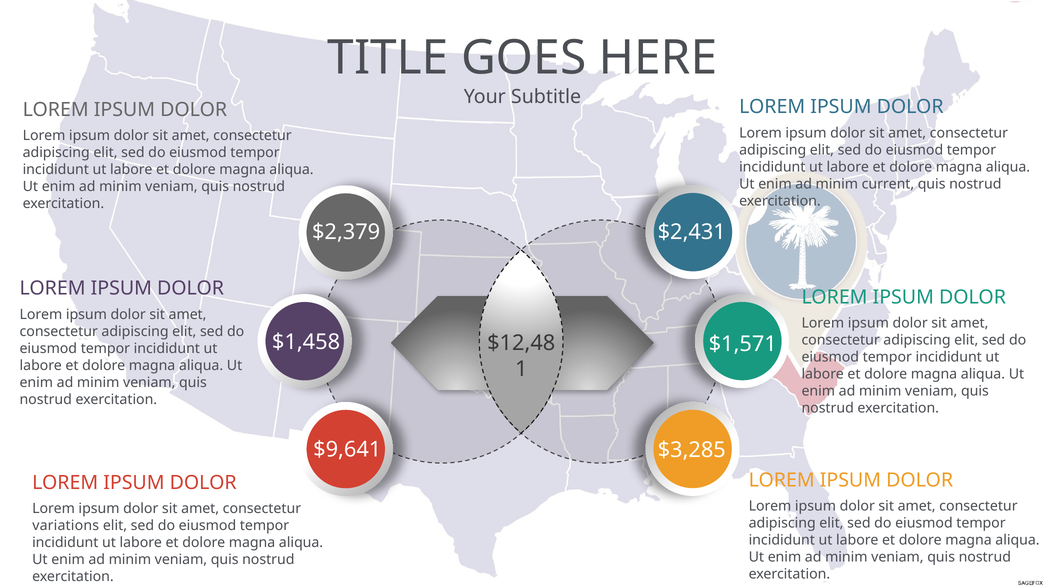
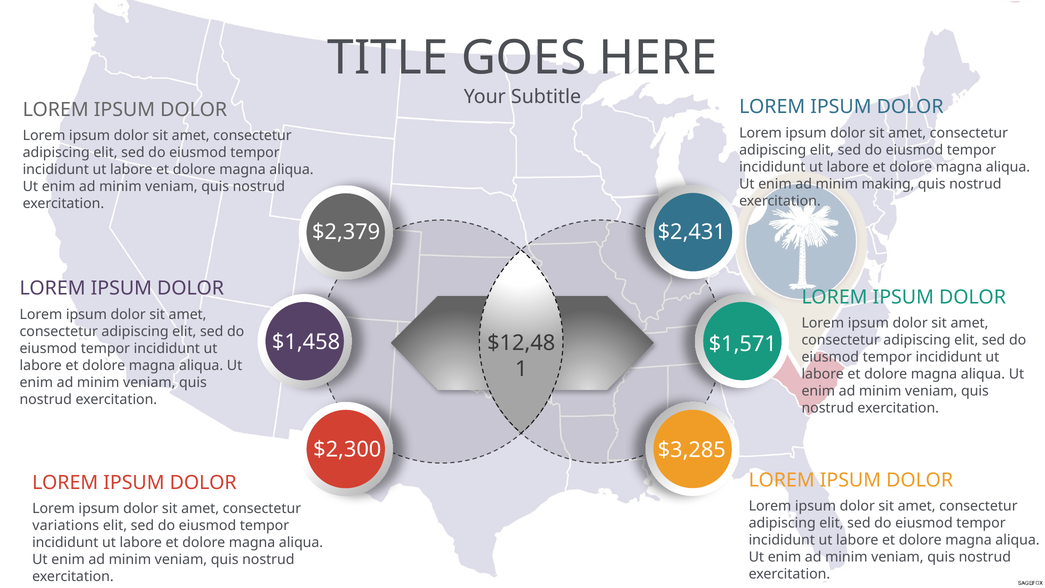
current: current -> making (888, 184)
$9,641: $9,641 -> $2,300 (347, 449)
